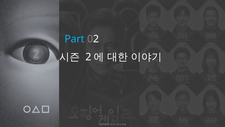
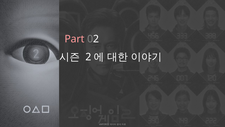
Part colour: light blue -> pink (75, 39)
